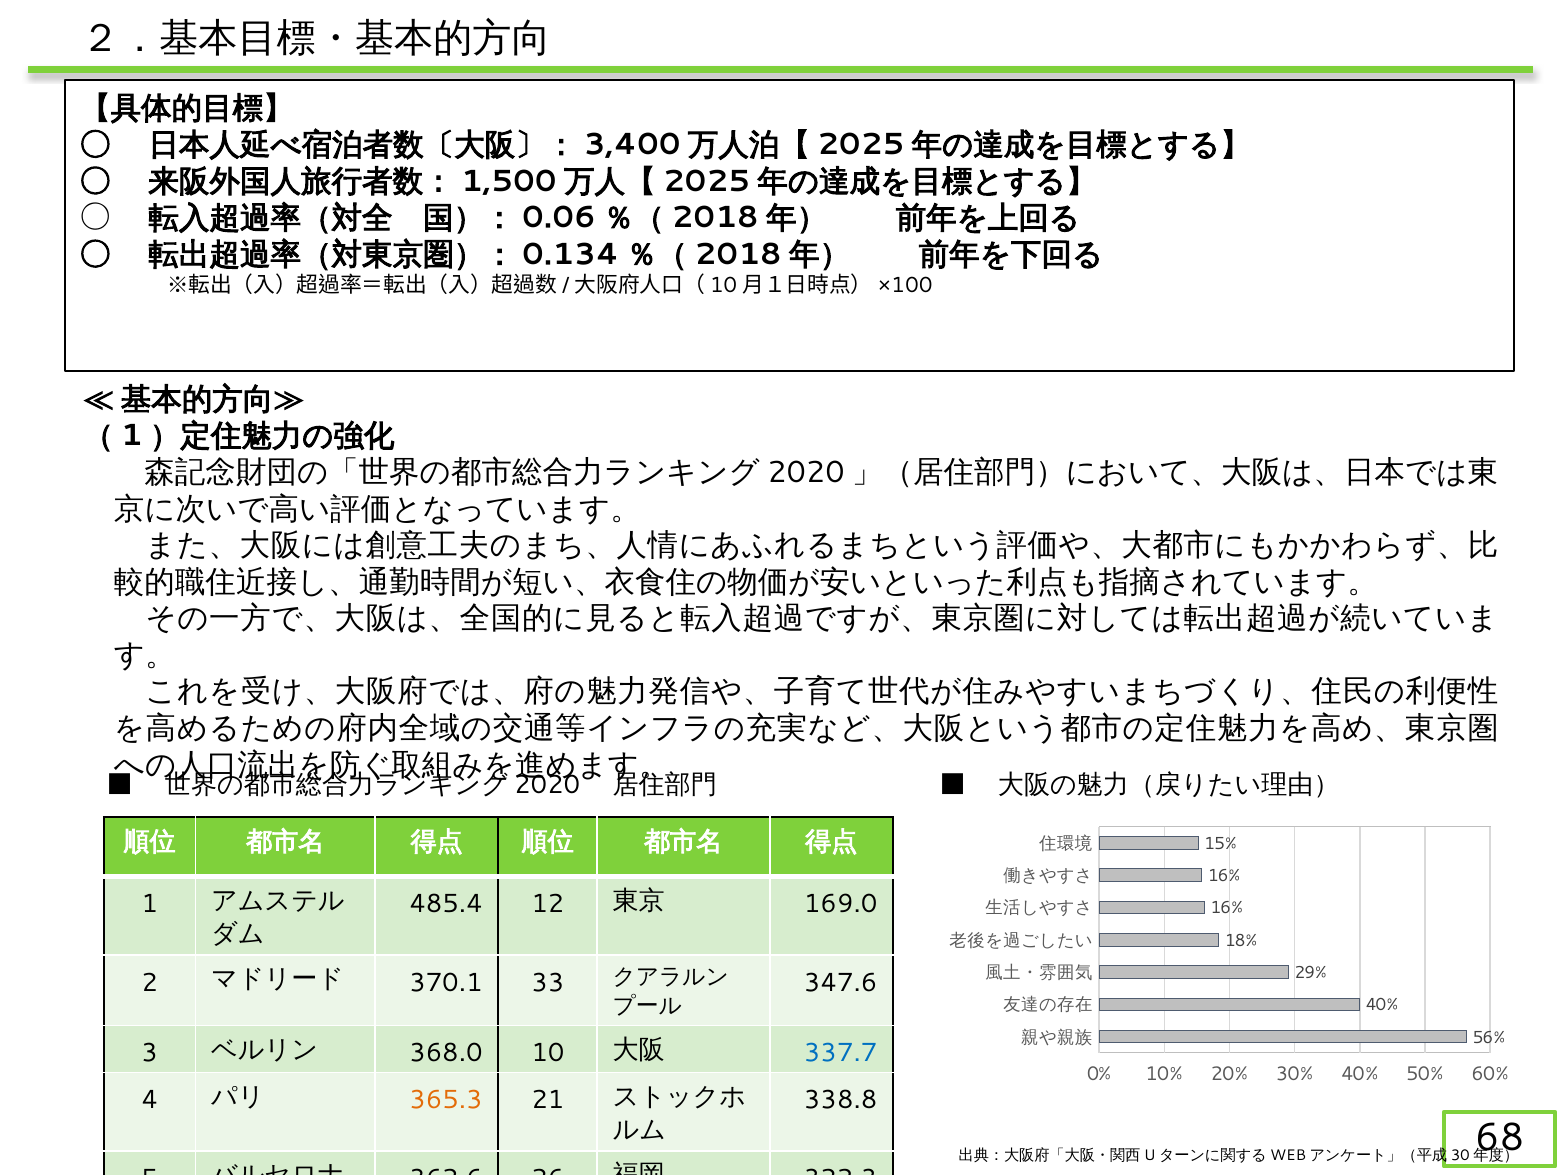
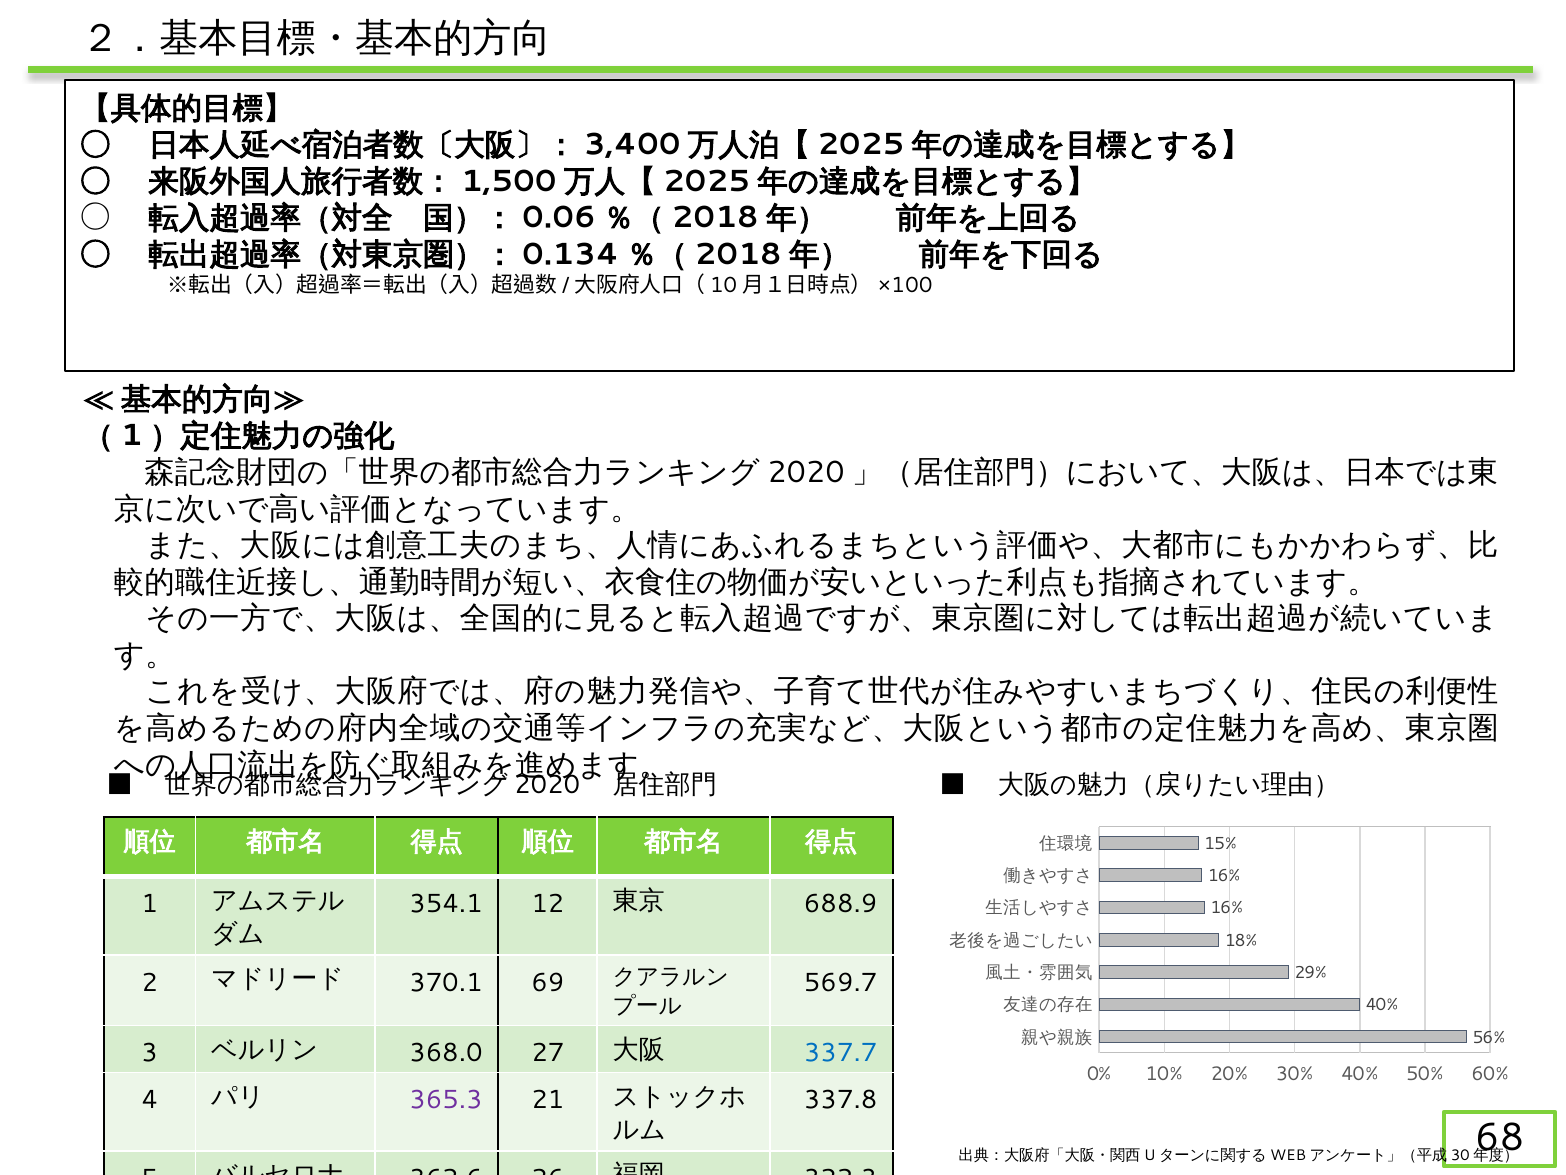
485.4: 485.4 -> 354.1 (446, 904)
169.0: 169.0 -> 688.9 (841, 904)
33: 33 -> 69 (548, 982)
347.6: 347.6 -> 569.7 (841, 982)
10: 10 -> 27 (548, 1053)
365.3 colour: orange -> purple (446, 1100)
338.8: 338.8 -> 337.8 (841, 1100)
